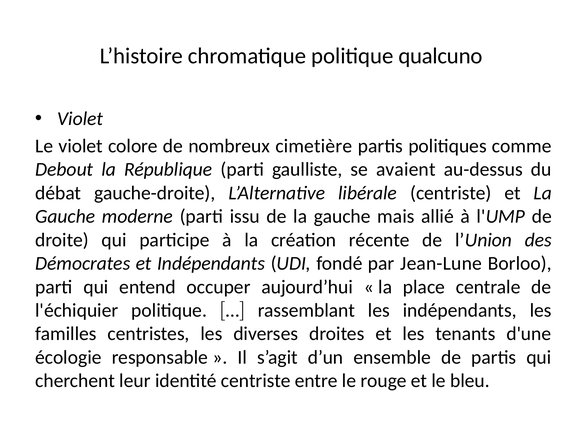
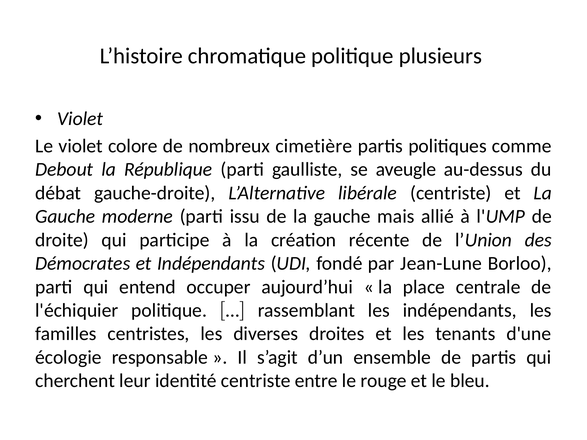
qualcuno: qualcuno -> plusieurs (440, 56)
avaient: avaient -> aveugle (406, 170)
